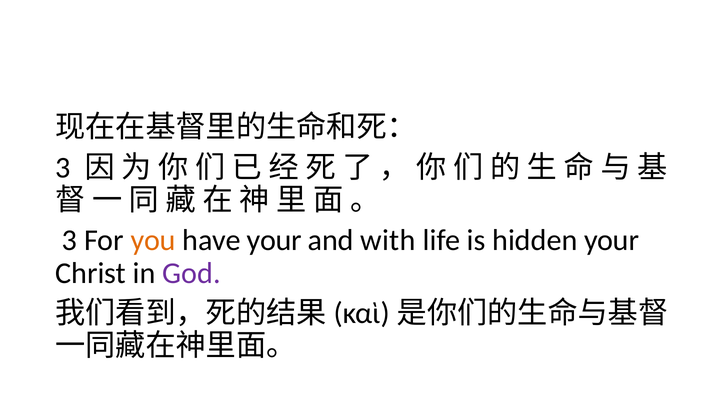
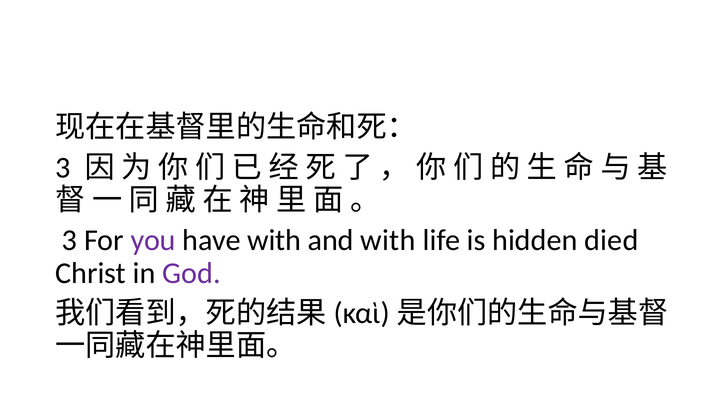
you colour: orange -> purple (153, 240)
have your: your -> with (274, 240)
hidden your: your -> died (611, 240)
